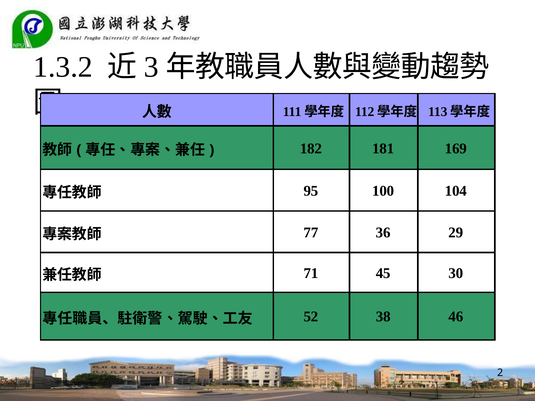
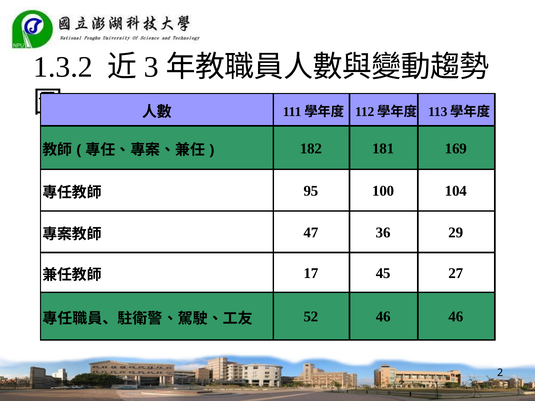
77: 77 -> 47 (311, 233)
71: 71 -> 17 (311, 274)
30: 30 -> 27 (456, 274)
52 38: 38 -> 46 (383, 317)
